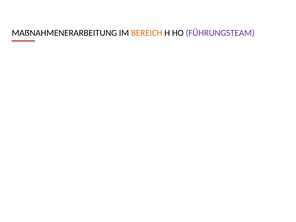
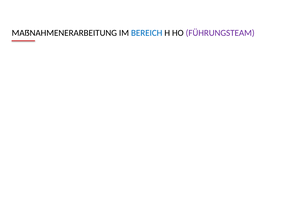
BEREICH colour: orange -> blue (147, 33)
